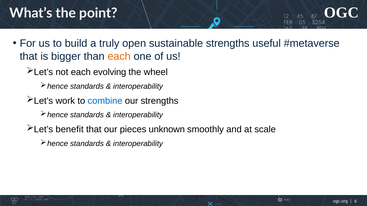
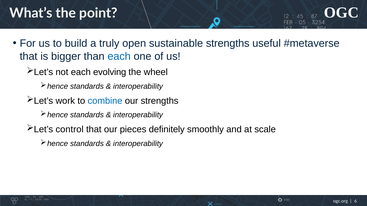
each colour: orange -> blue (119, 56)
benefit: benefit -> control (70, 130)
unknown: unknown -> definitely (167, 130)
